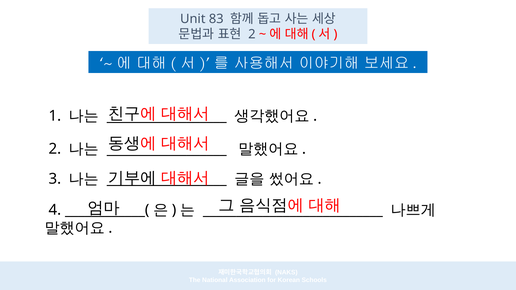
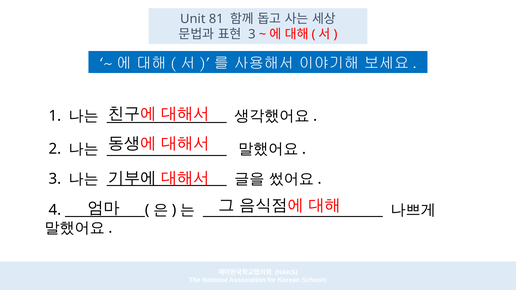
83: 83 -> 81 (216, 19)
2: 2 -> 3 (252, 34)
